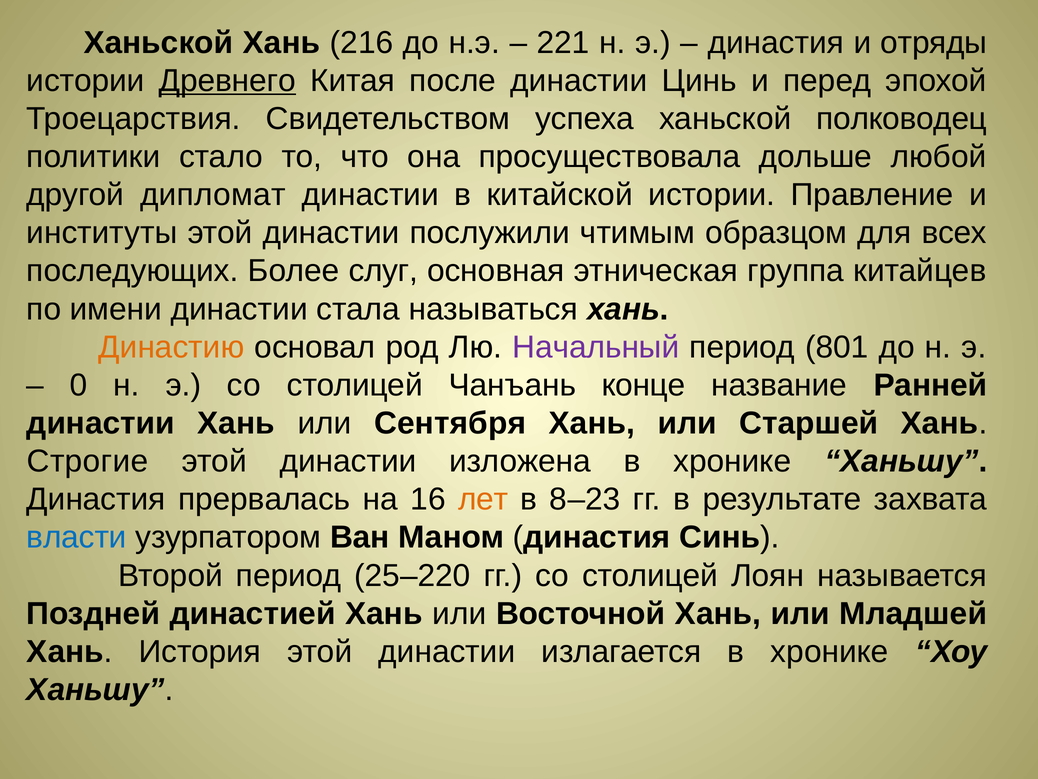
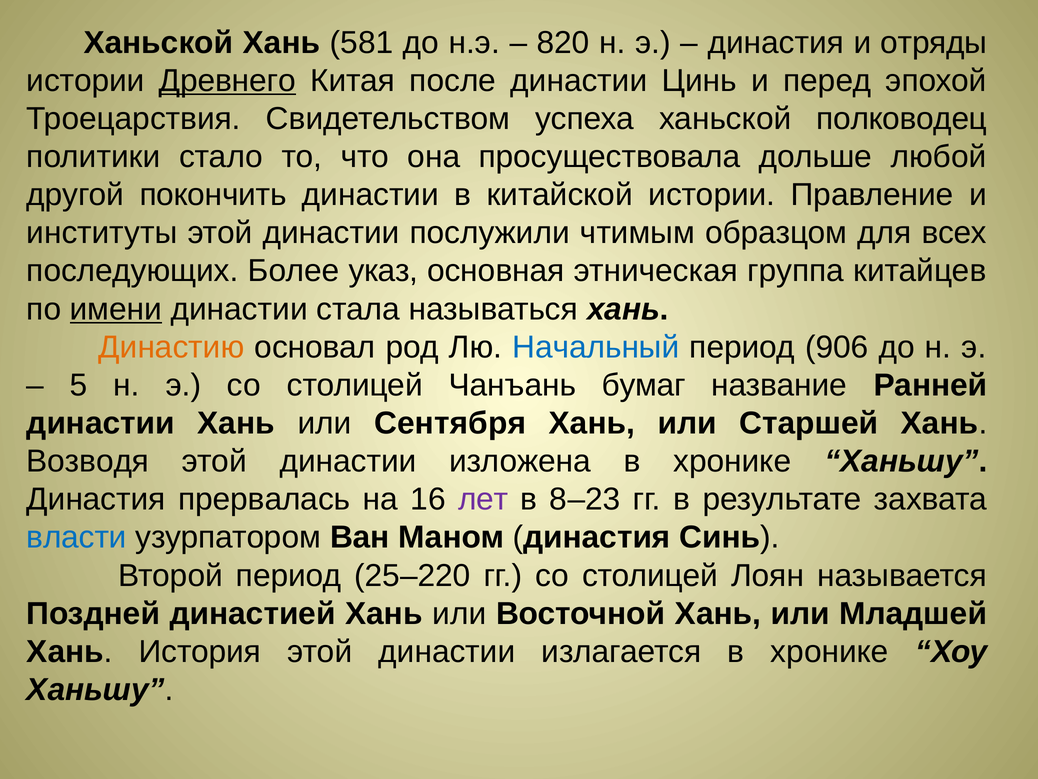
216: 216 -> 581 (362, 43)
221: 221 -> 820 (563, 43)
дипломат: дипломат -> покончить (213, 195)
слуг: слуг -> указ (383, 271)
имени underline: none -> present (116, 309)
Начальный colour: purple -> blue (596, 347)
801: 801 -> 906 (837, 347)
0: 0 -> 5 (79, 385)
конце: конце -> бумаг (644, 385)
Строгие: Строгие -> Возводя (88, 461)
лет colour: orange -> purple (483, 499)
